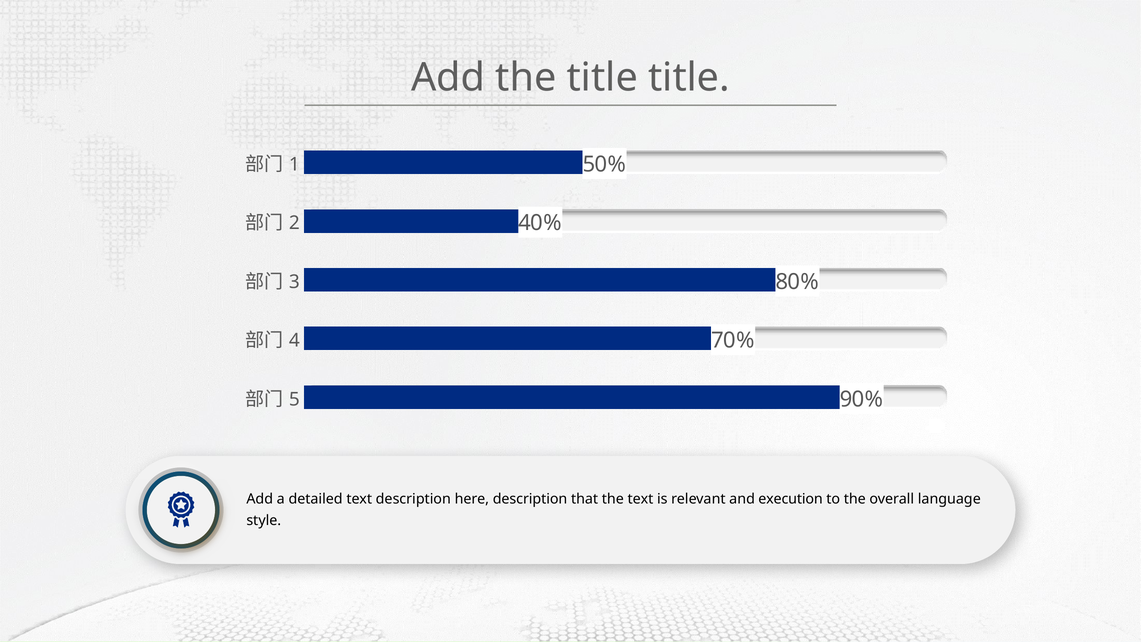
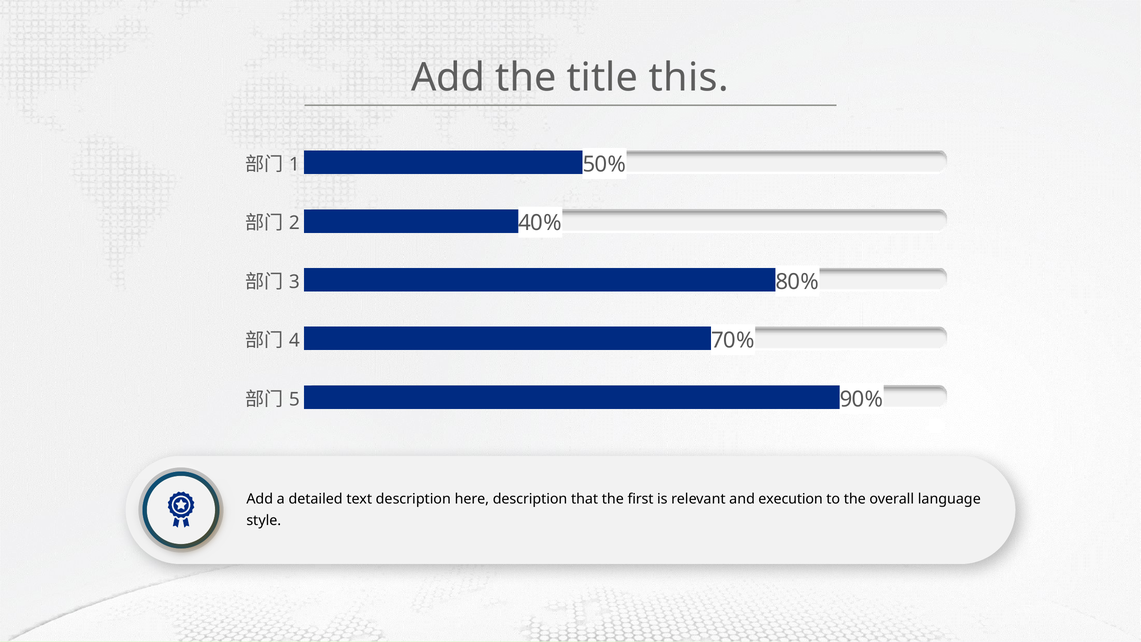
title title: title -> this (689, 78)
the text: text -> first (640, 499)
